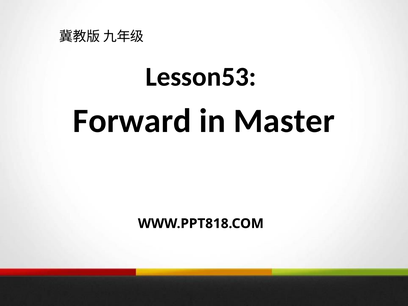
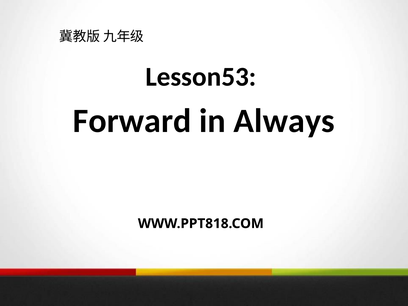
Master: Master -> Always (284, 121)
